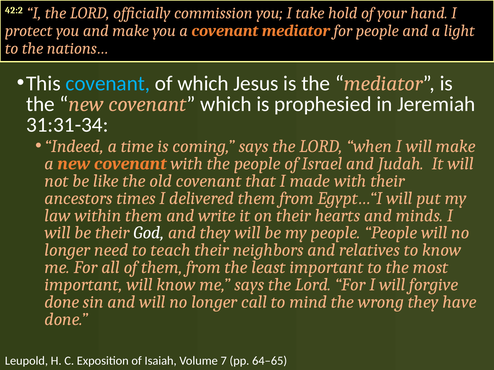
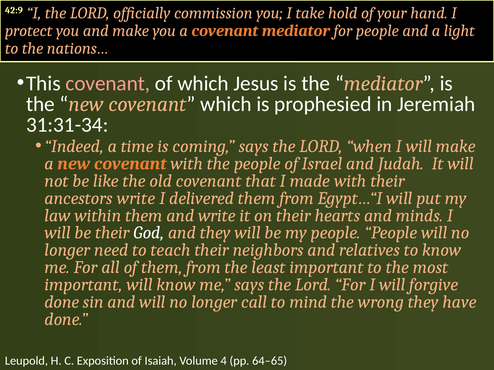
42:2: 42:2 -> 42:9 (14, 10)
covenant colour: light blue -> pink (108, 84)
ancestors times: times -> write (136, 198)
7: 7 -> 4 (224, 361)
